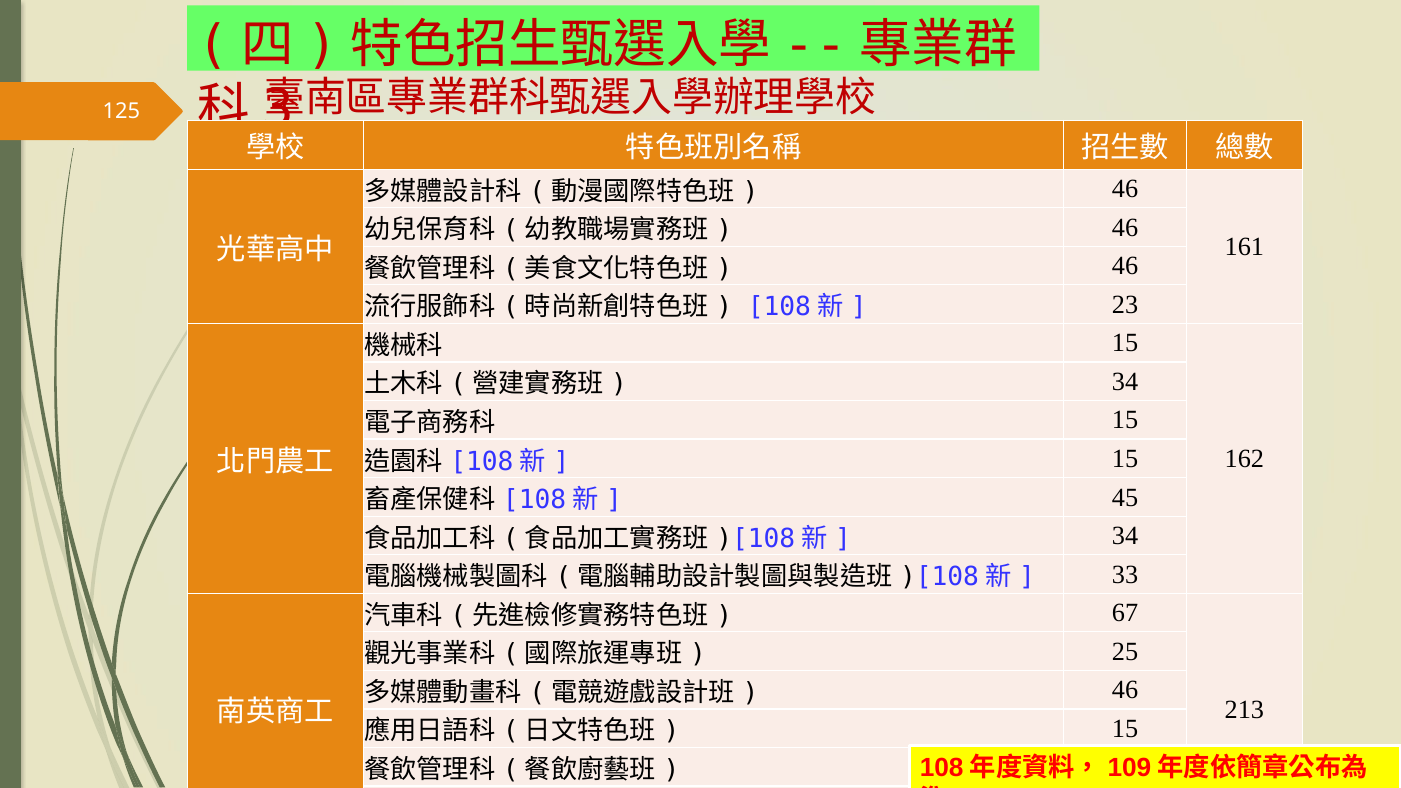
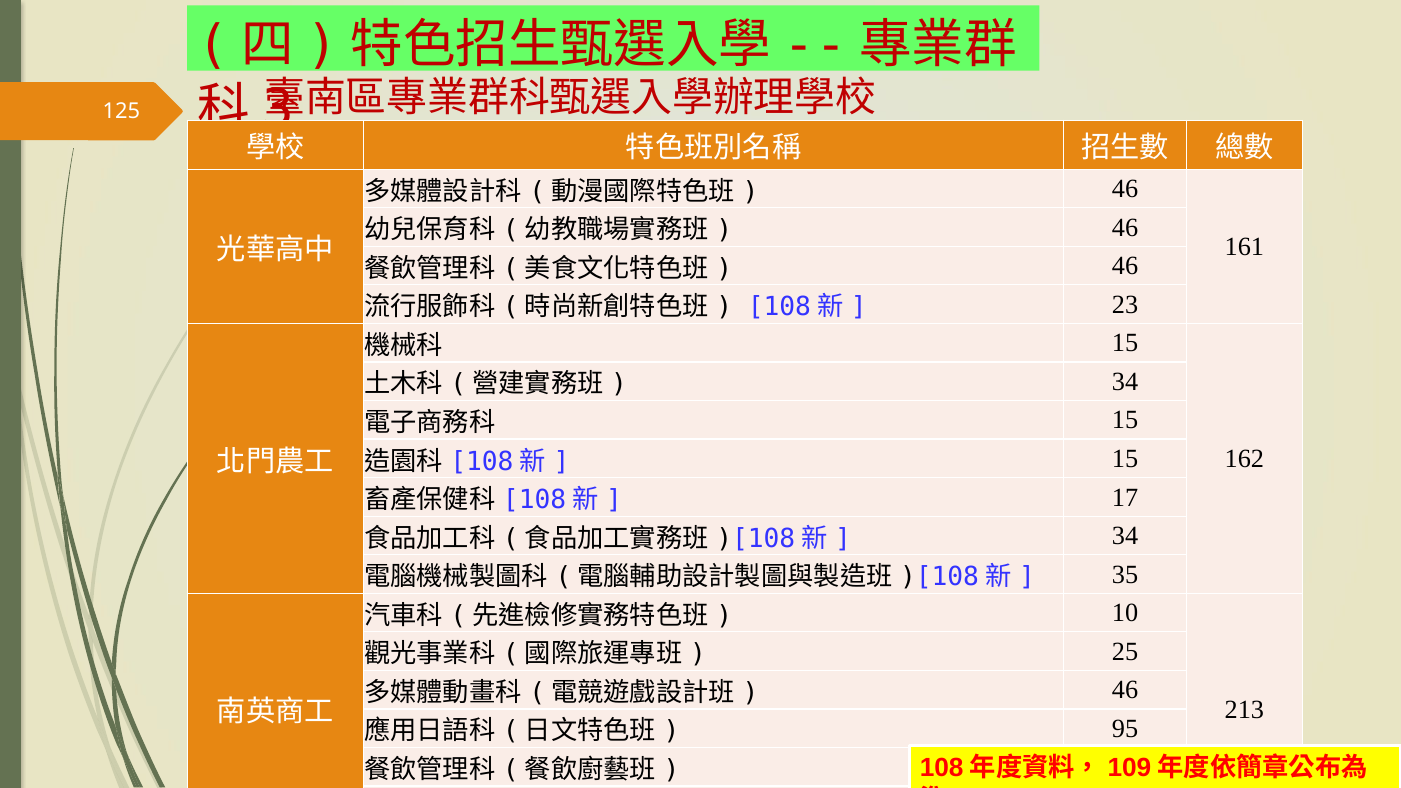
45: 45 -> 17 (1125, 497)
33: 33 -> 35 (1125, 574)
67: 67 -> 10 (1125, 613)
15: 15 -> 95 (1125, 729)
